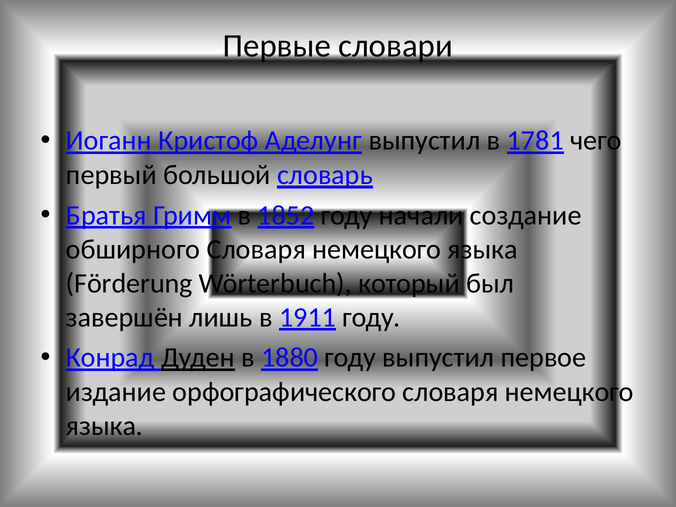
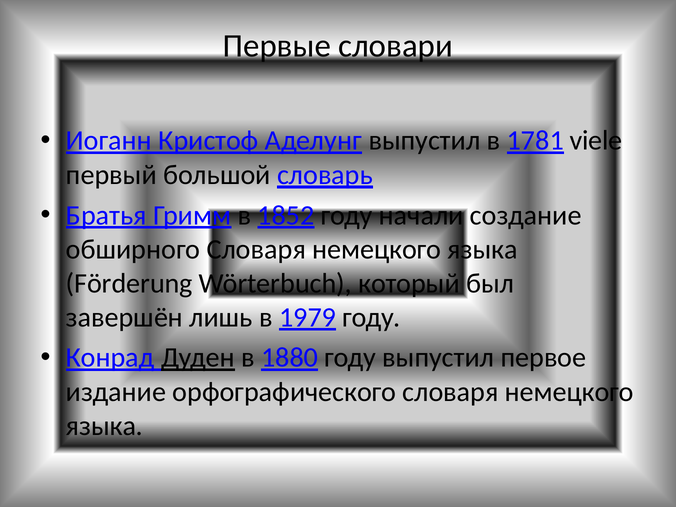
чего: чего -> viele (596, 141)
1911: 1911 -> 1979 (308, 317)
